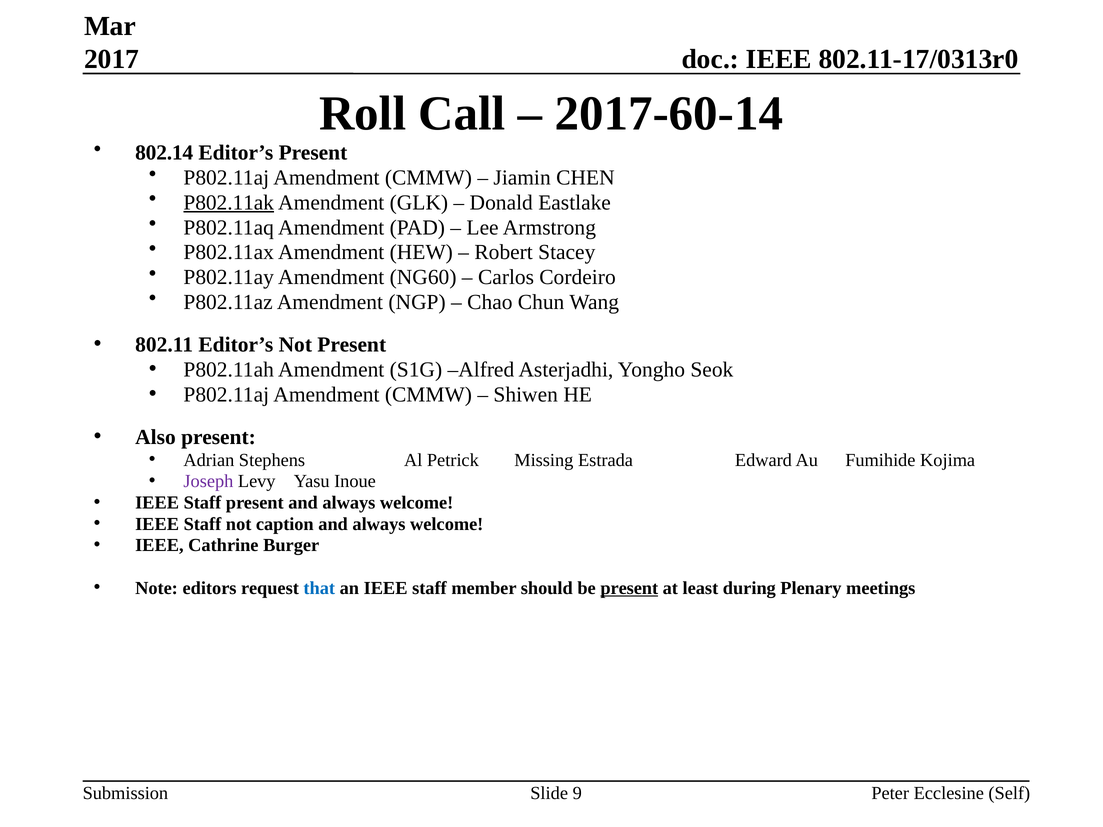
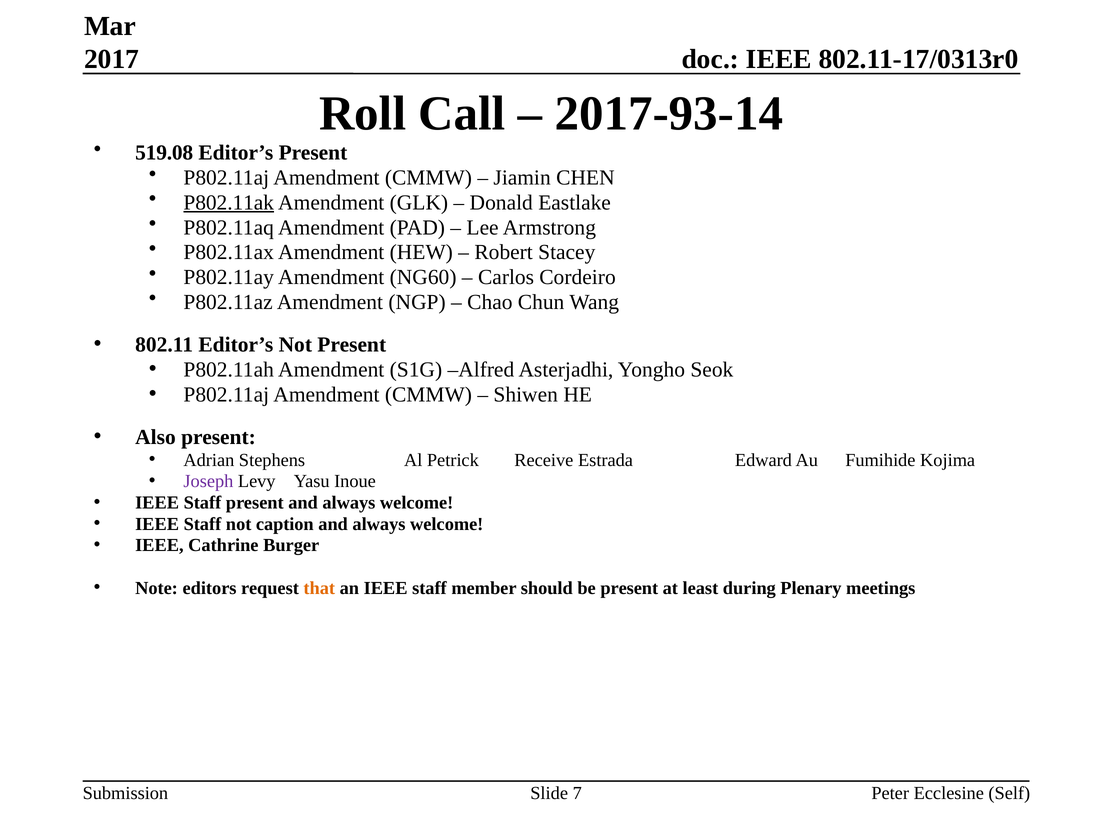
2017-60-14: 2017-60-14 -> 2017-93-14 (669, 114)
802.14: 802.14 -> 519.08 (164, 153)
Missing: Missing -> Receive (544, 460)
that colour: blue -> orange (319, 588)
present underline: present -> none (629, 588)
9: 9 -> 7 (577, 793)
